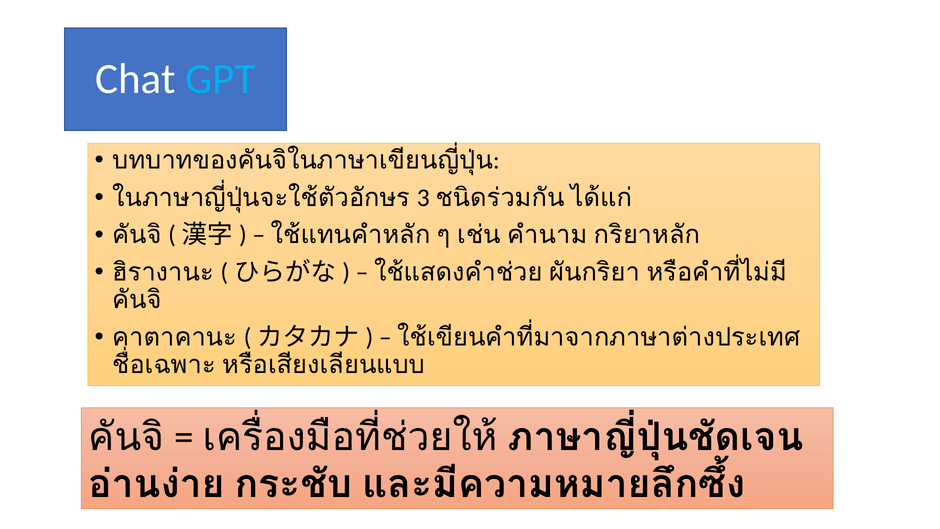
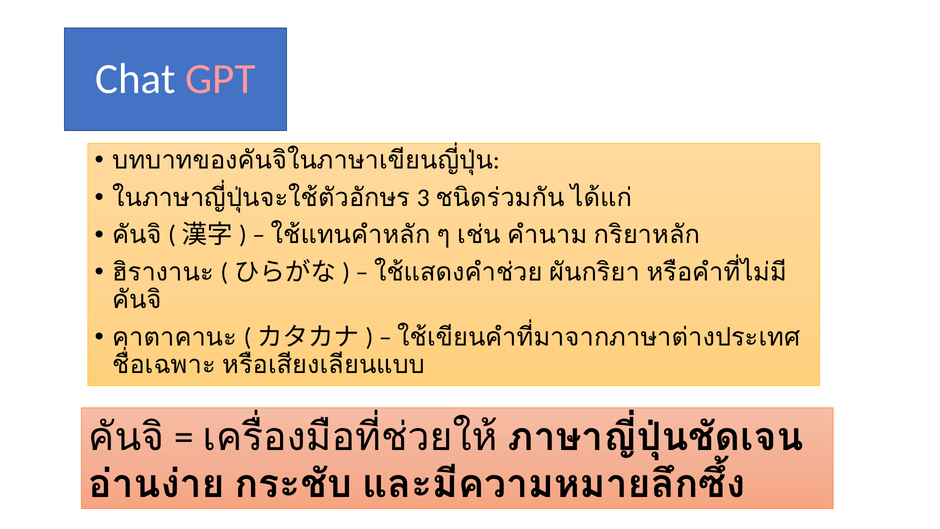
GPT colour: light blue -> pink (220, 79)
